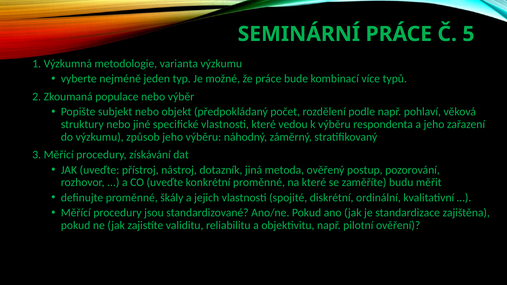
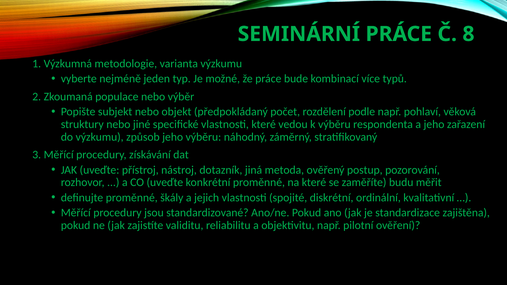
5: 5 -> 8 (468, 34)
